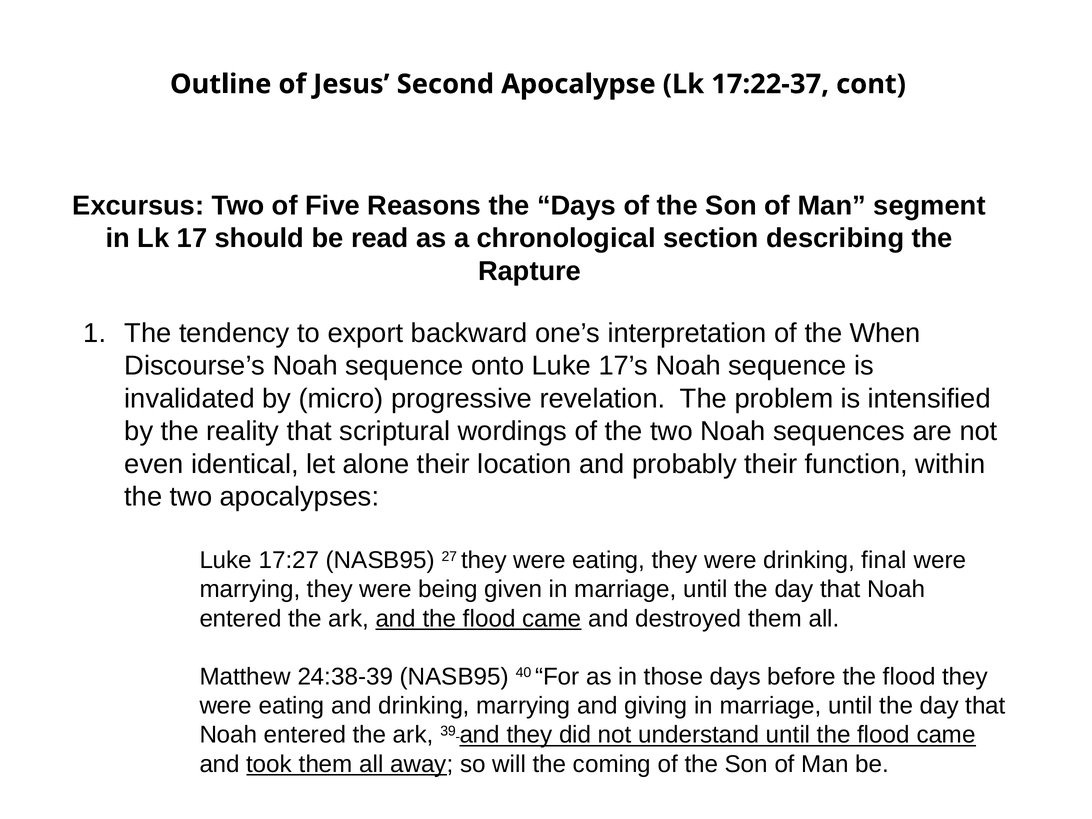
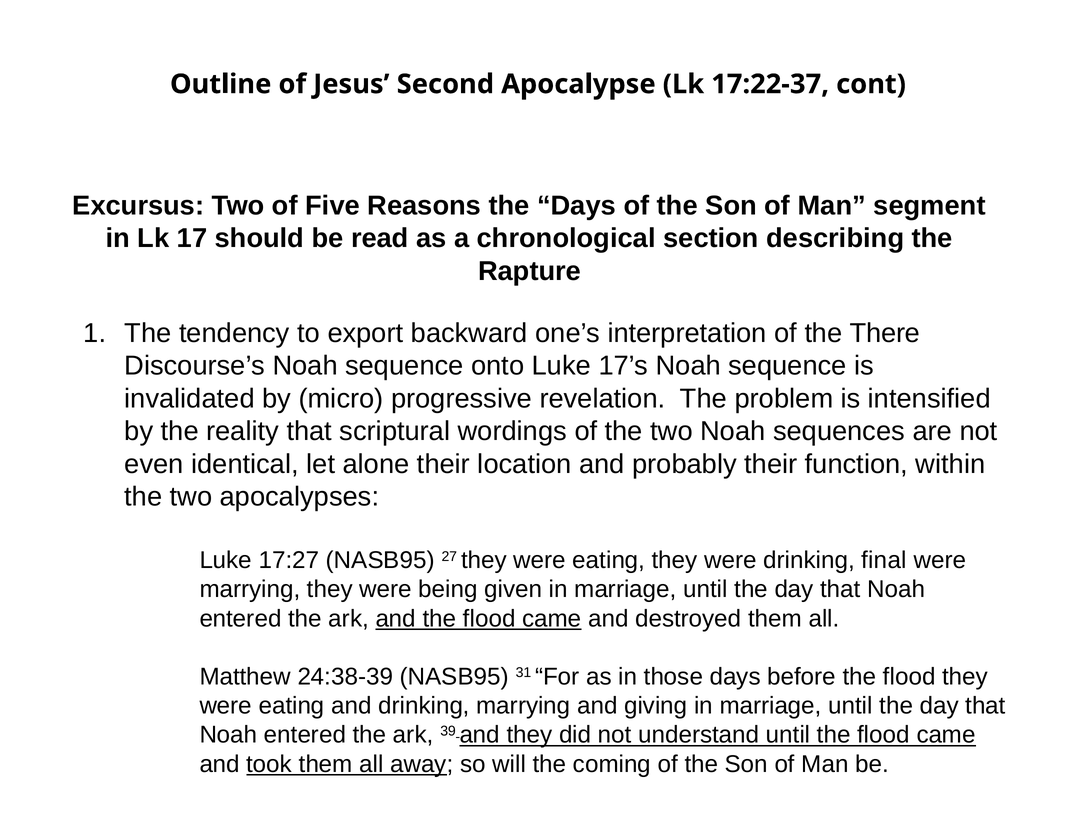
When: When -> There (885, 333)
40: 40 -> 31 (523, 673)
